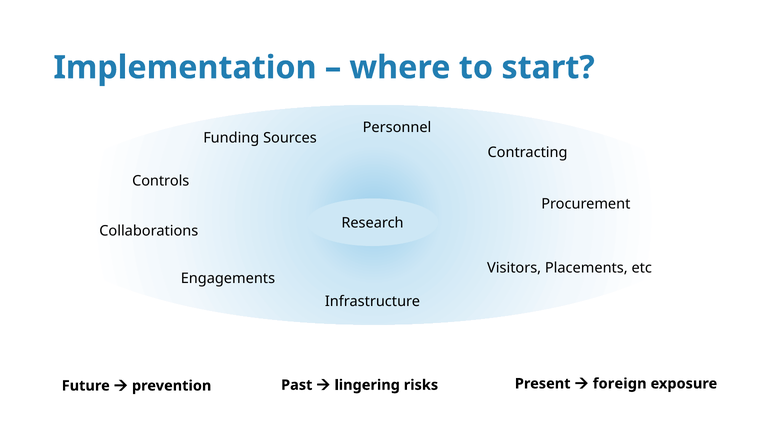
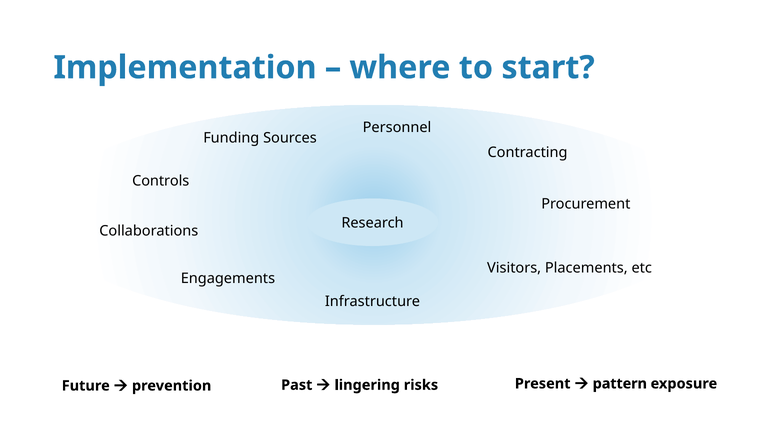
foreign: foreign -> pattern (620, 384)
